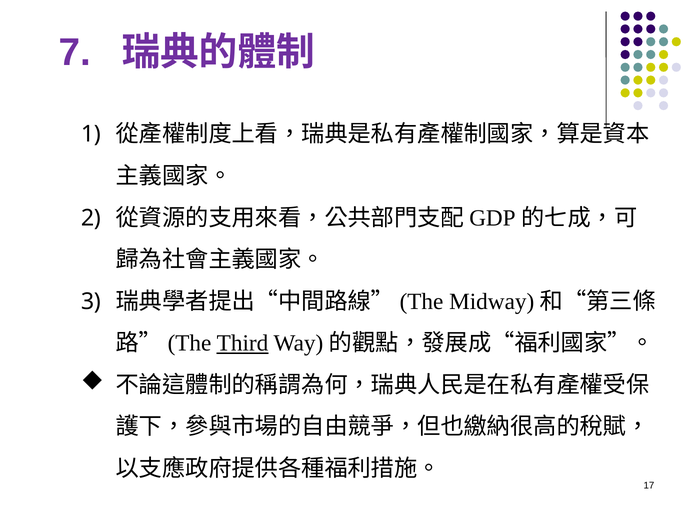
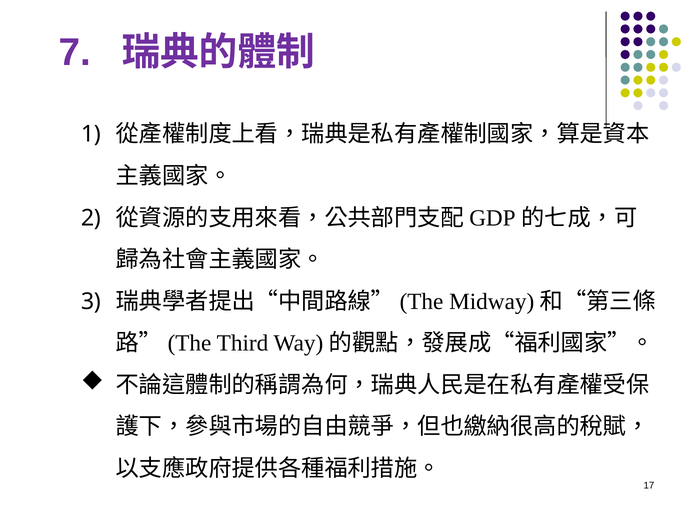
Third underline: present -> none (243, 343)
